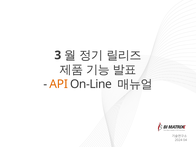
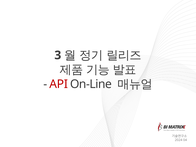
API colour: orange -> red (59, 84)
